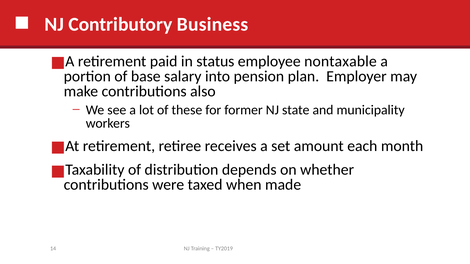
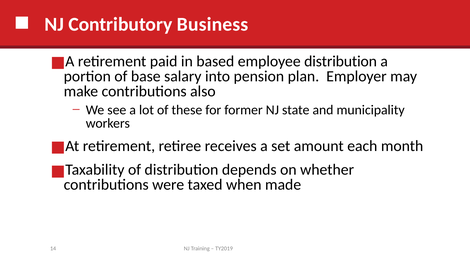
status: status -> based (215, 61)
employee nontaxable: nontaxable -> distribution (341, 61)
